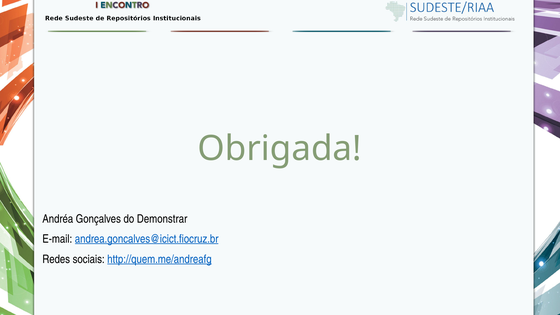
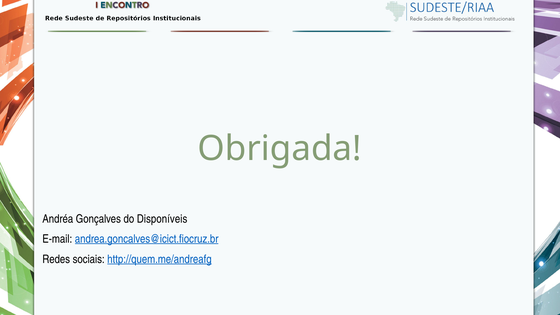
Demonstrar: Demonstrar -> Disponíveis (162, 219)
